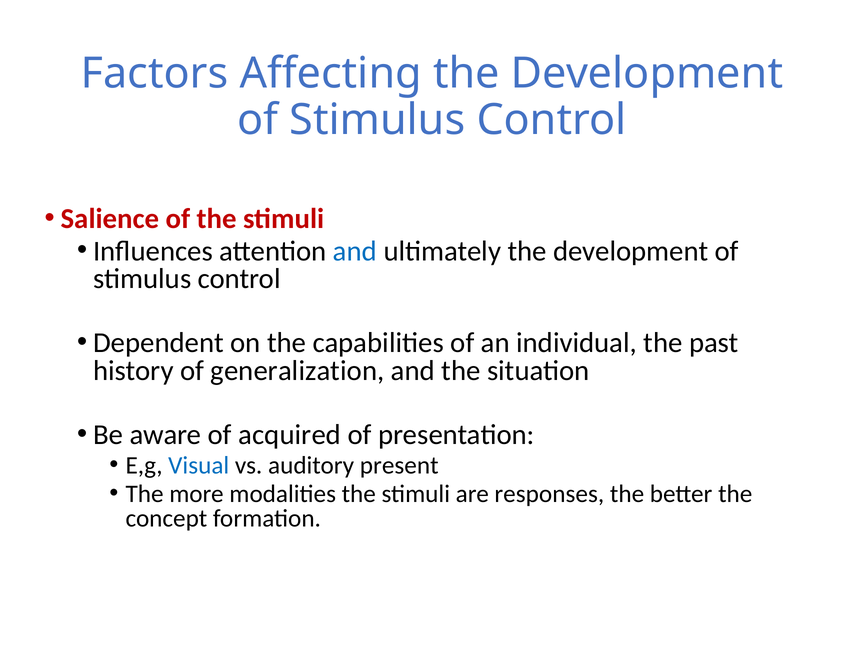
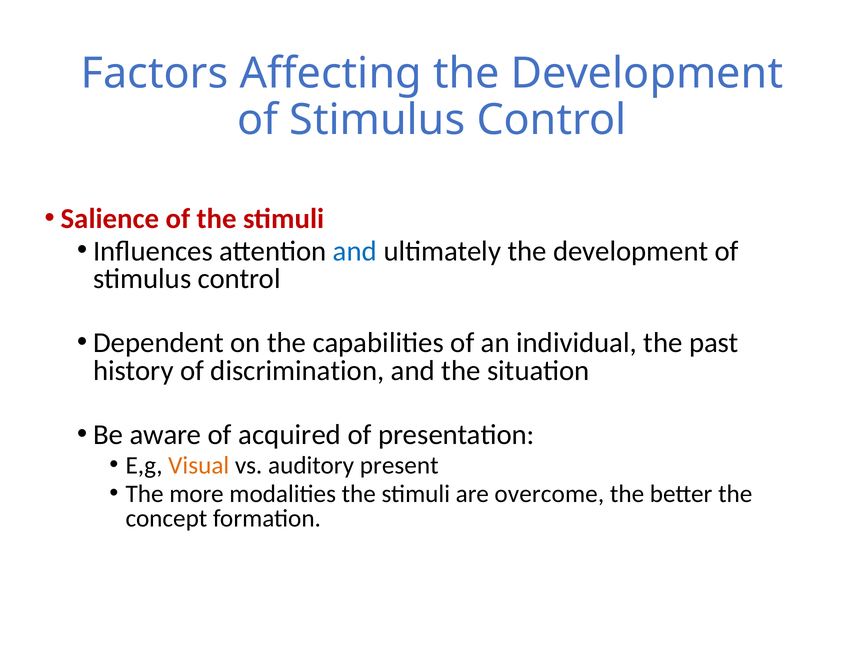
generalization: generalization -> discrimination (297, 371)
Visual colour: blue -> orange (199, 465)
responses: responses -> overcome (549, 494)
